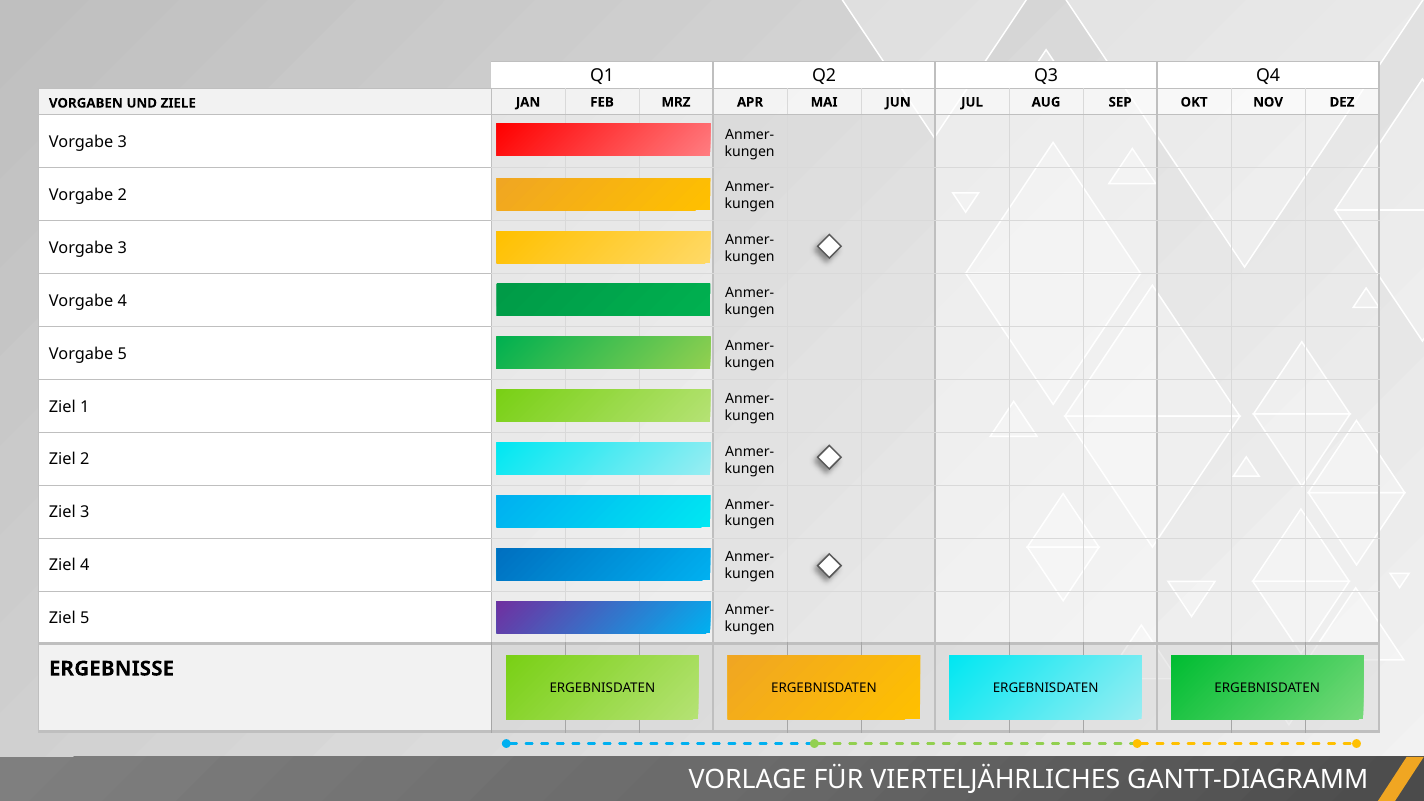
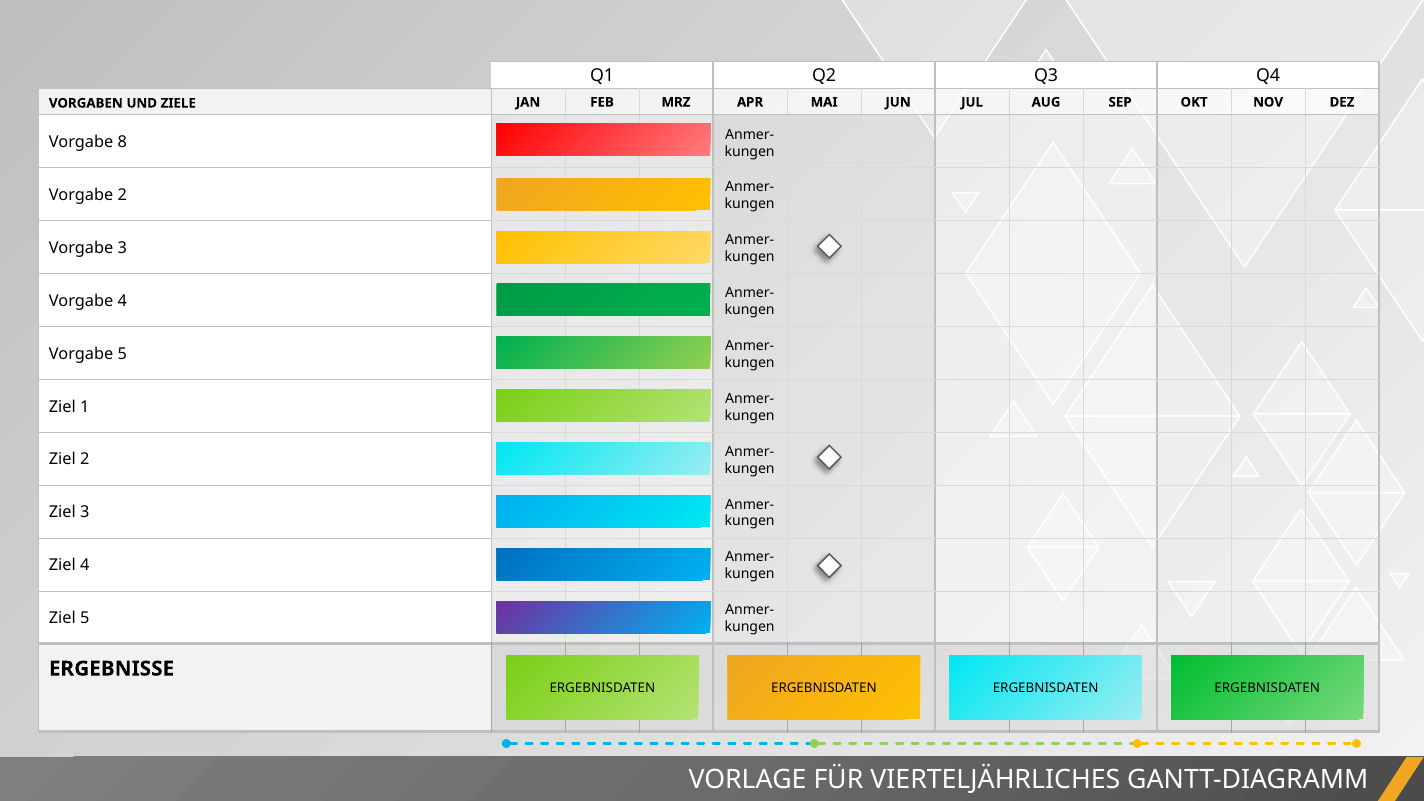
3: 3 -> 8 (122, 142)
